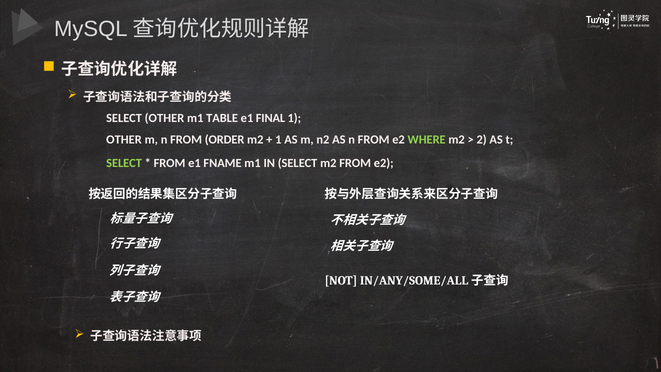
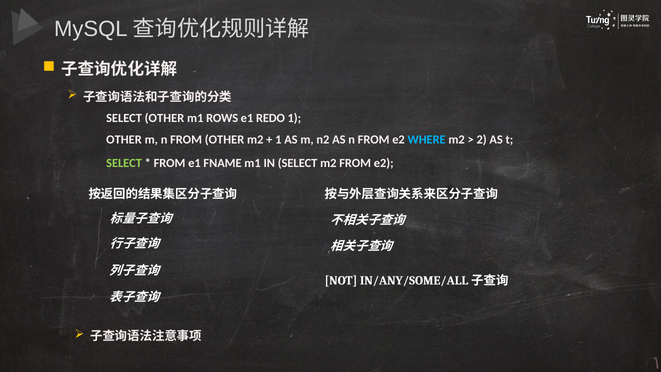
TABLE: TABLE -> ROWS (222, 118)
FINAL: FINAL -> REDO (270, 118)
FROM ORDER: ORDER -> OTHER (225, 140)
WHERE colour: light green -> light blue (427, 140)
